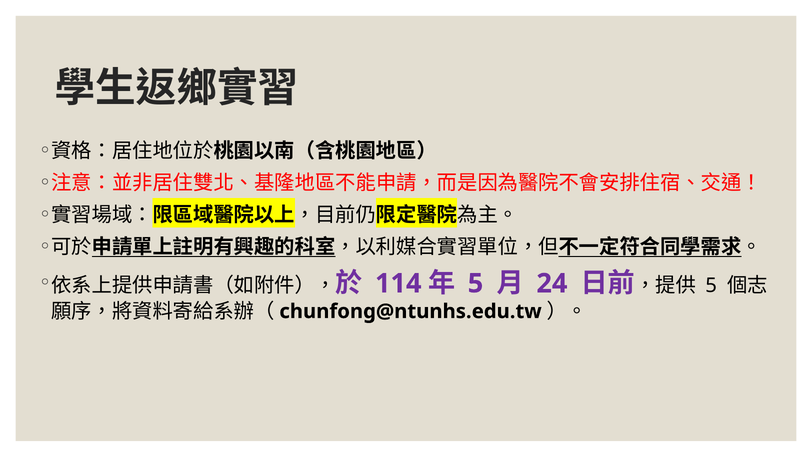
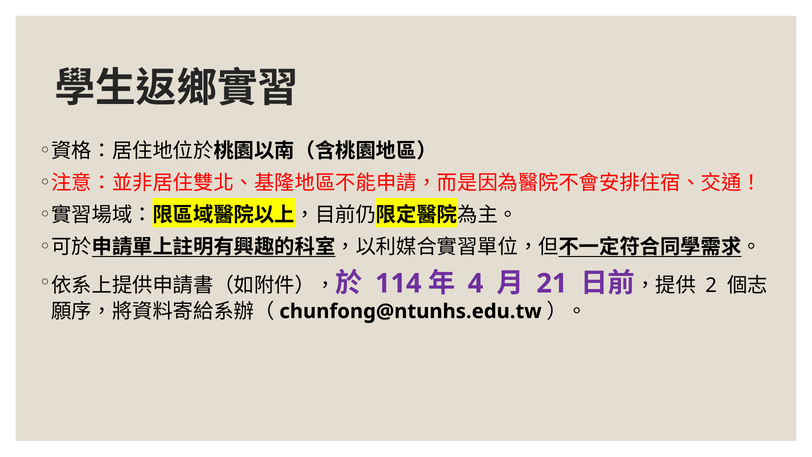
5: 5 -> 4 (475, 283)
24: 24 -> 21 (552, 283)
5: 5 -> 2 (711, 286)
